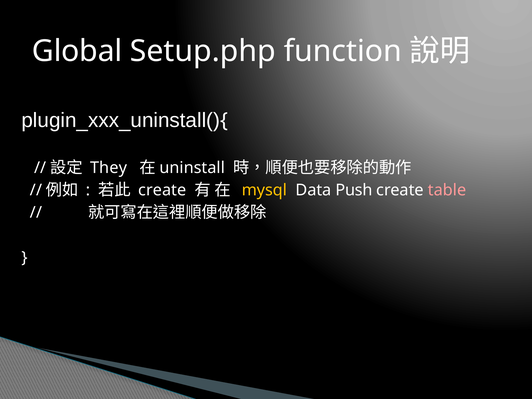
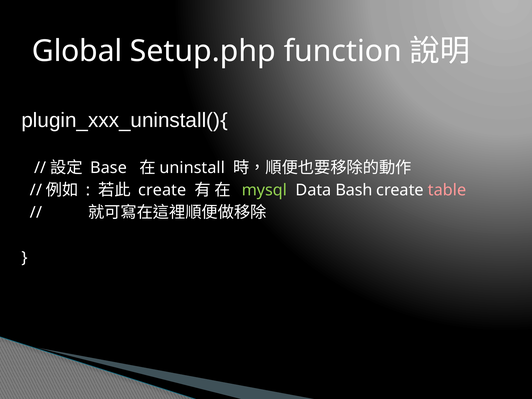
They: They -> Base (109, 168)
mysql colour: yellow -> light green (264, 190)
Push: Push -> Bash (354, 190)
